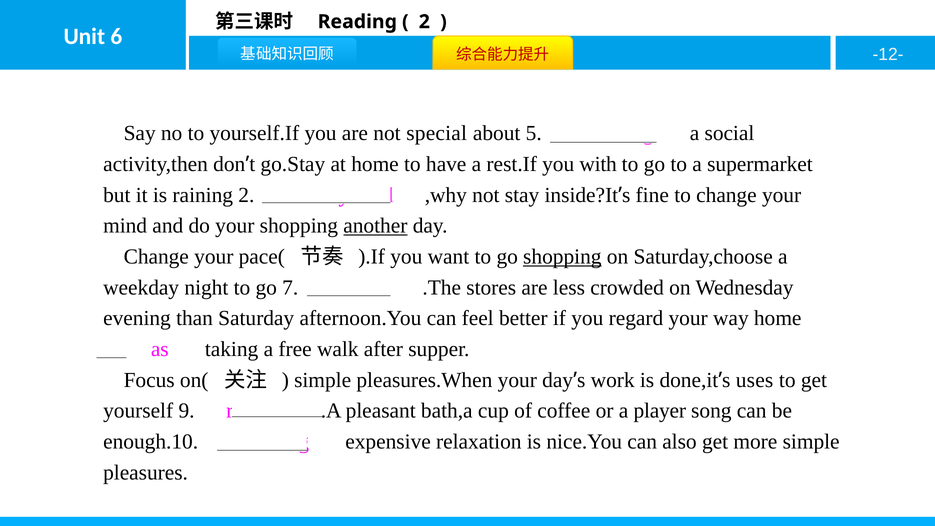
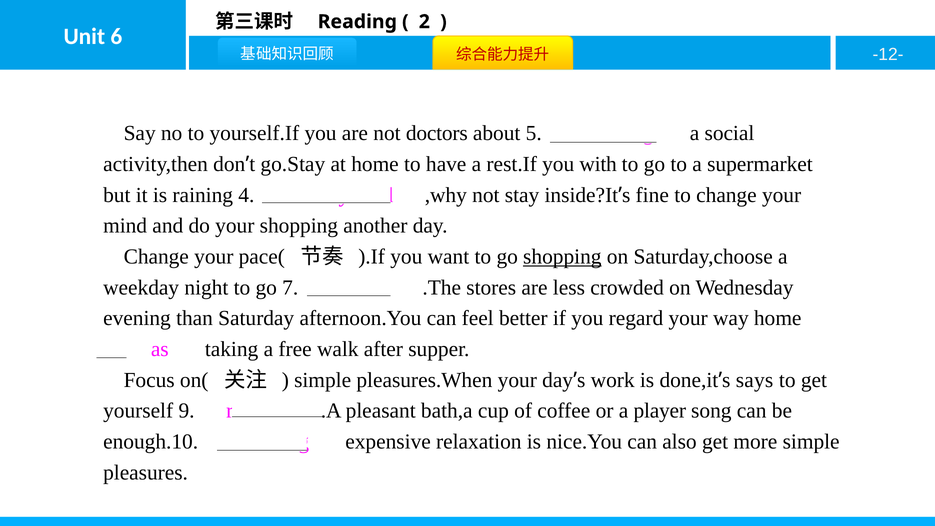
special: special -> doctors (437, 133)
raining 2: 2 -> 4 (246, 195)
another underline: present -> none (375, 226)
uses: uses -> says (755, 380)
